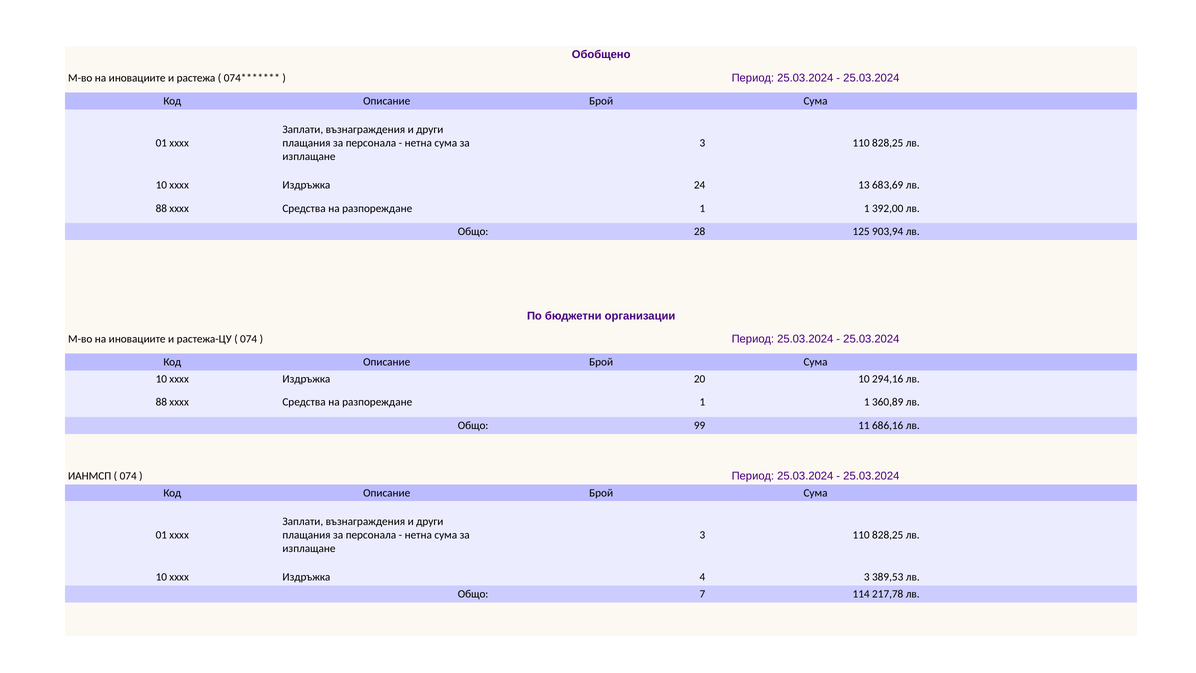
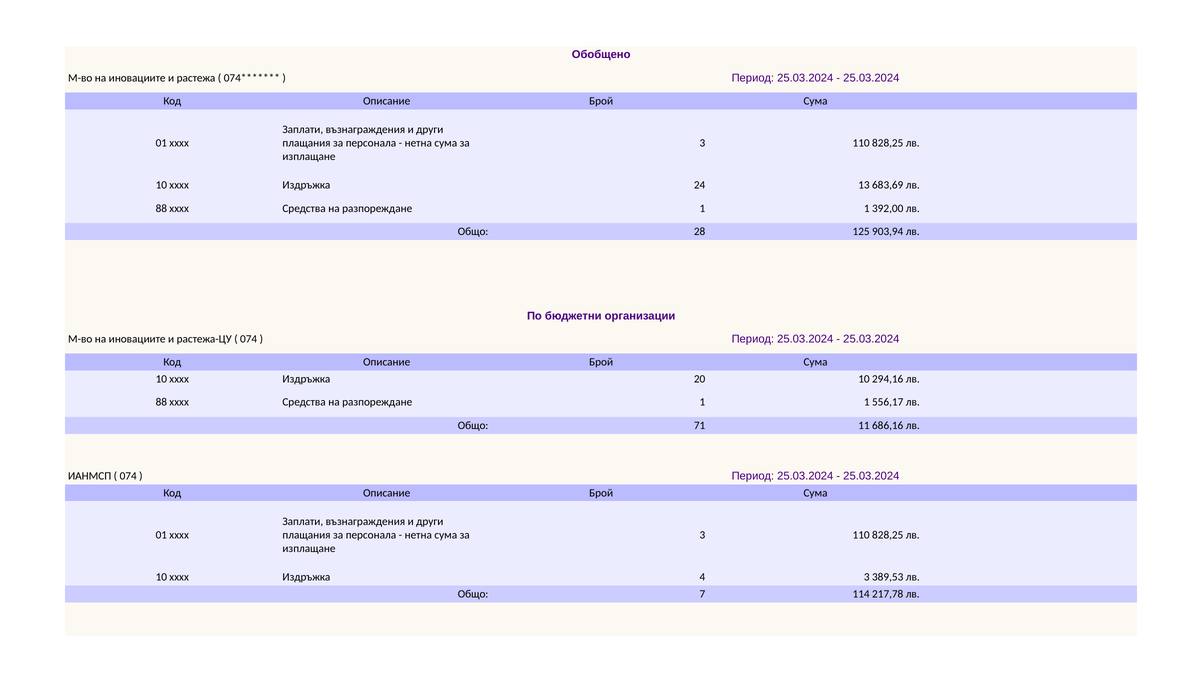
360,89: 360,89 -> 556,17 (888, 402)
99: 99 -> 71 (700, 425)
